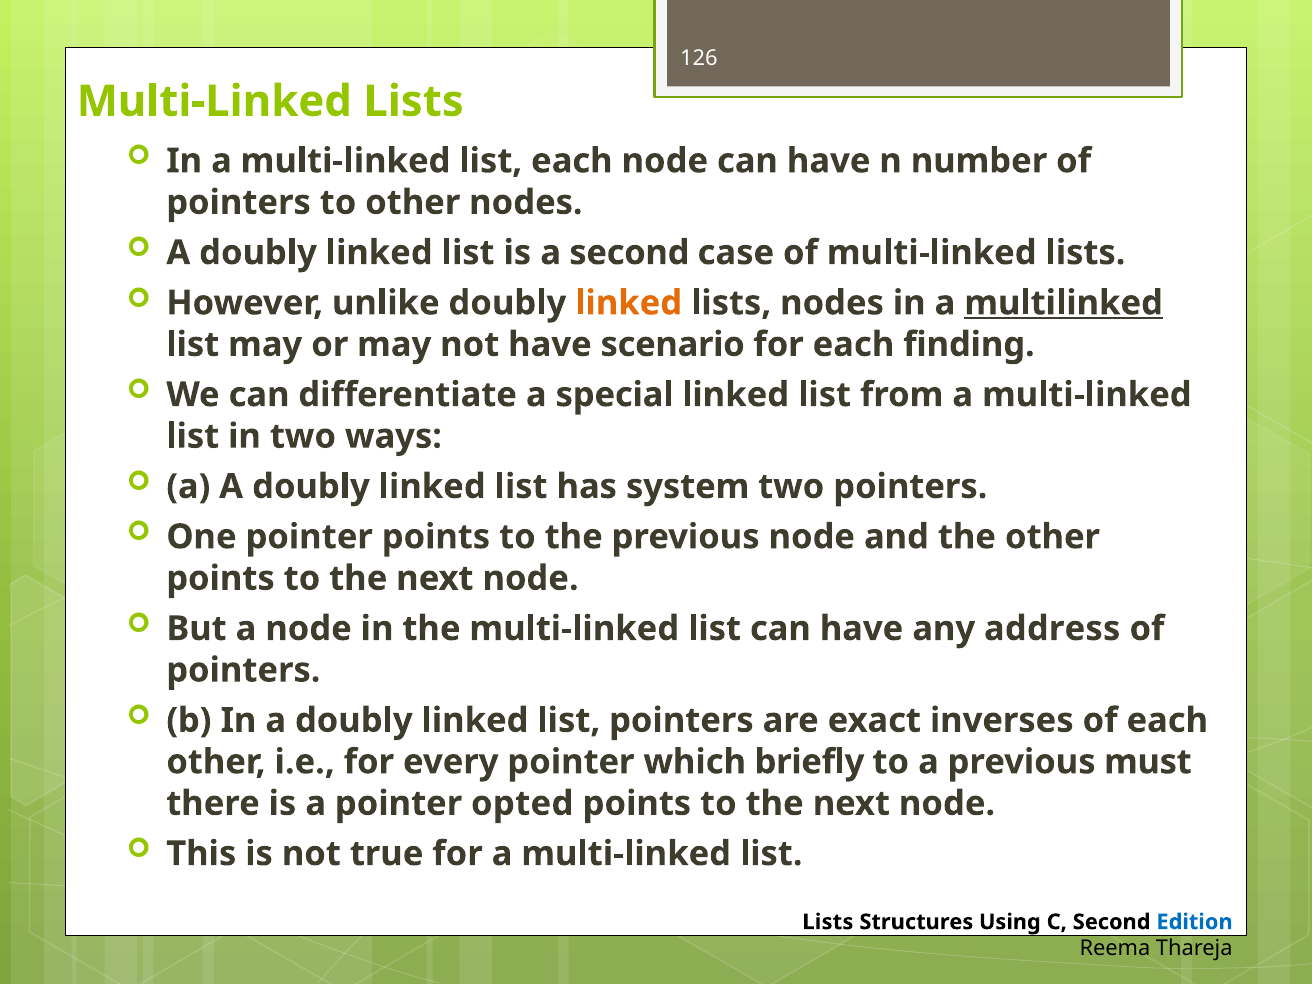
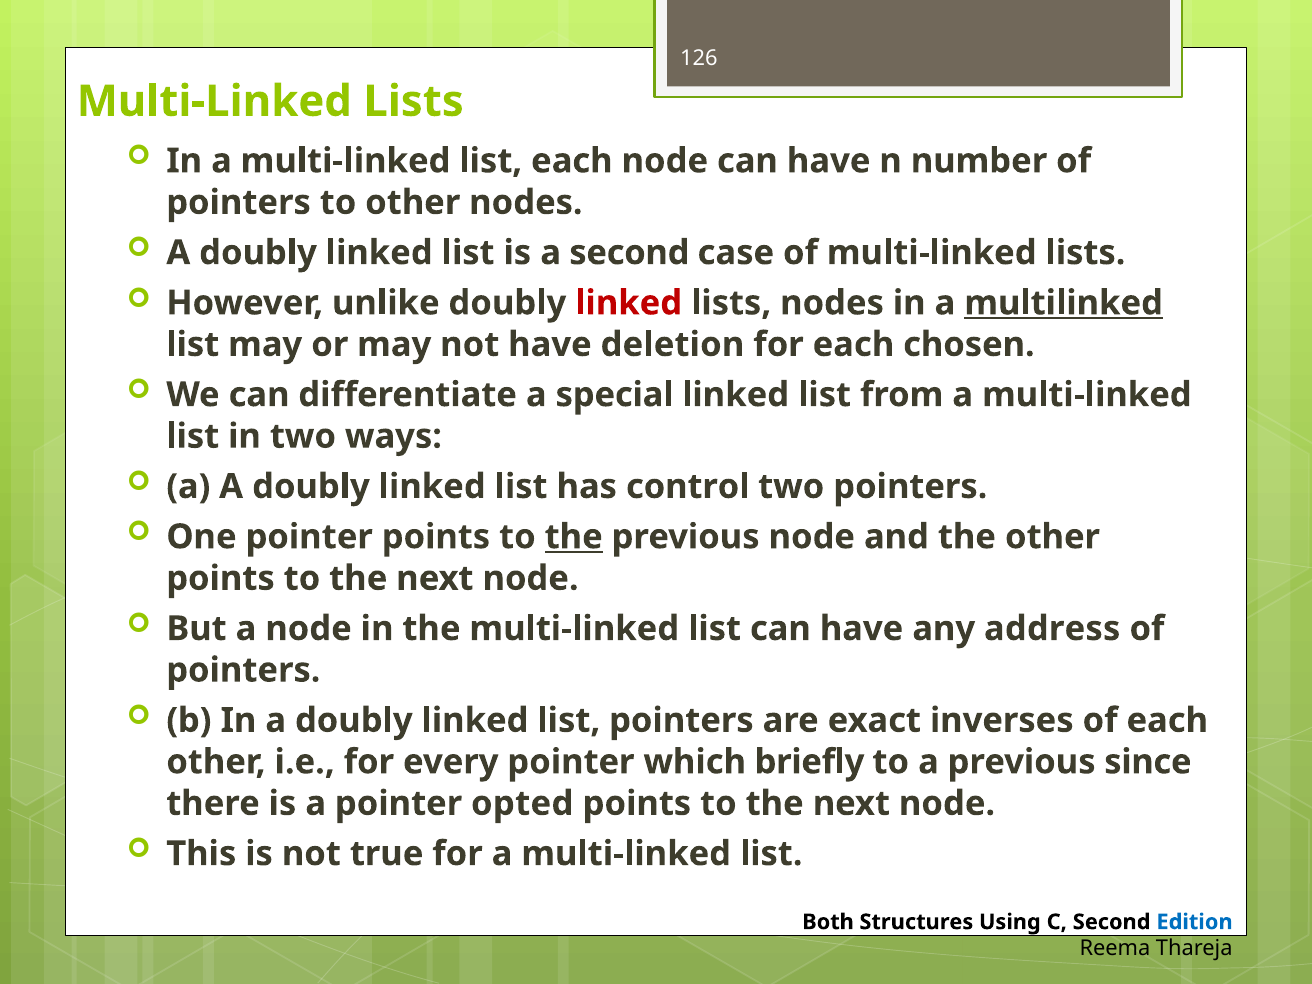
linked colour: orange -> red (629, 303)
scenario: scenario -> deletion (672, 345)
finding: finding -> chosen (969, 345)
system: system -> control (688, 487)
the underline: none -> present (574, 537)
must: must -> since (1148, 762)
Lists: Lists -> Both (828, 922)
